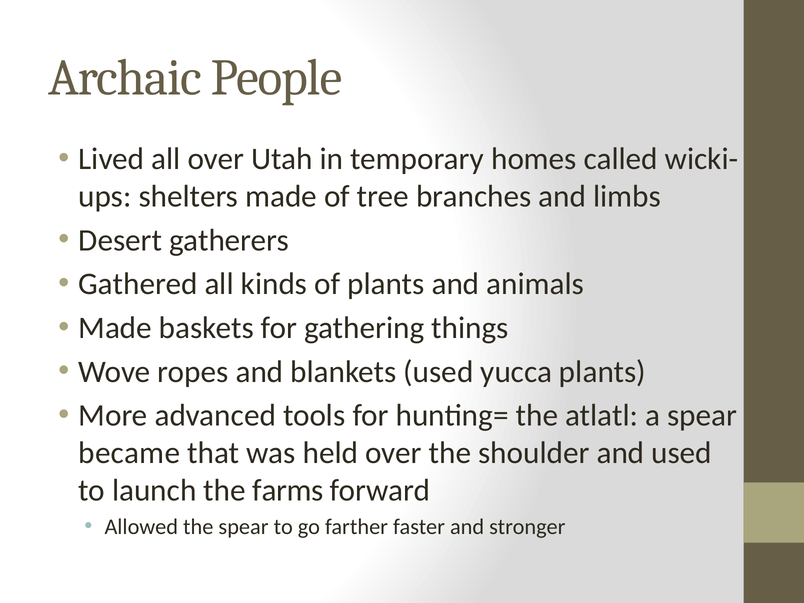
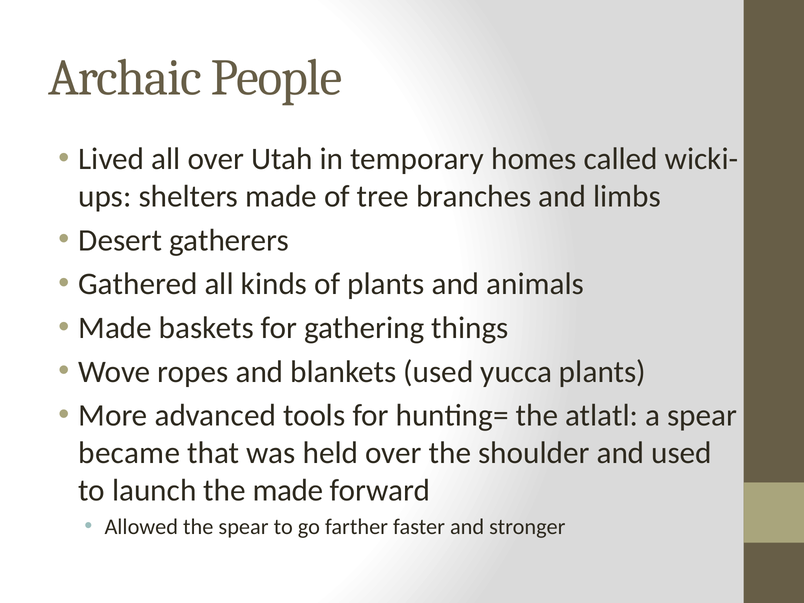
the farms: farms -> made (288, 491)
